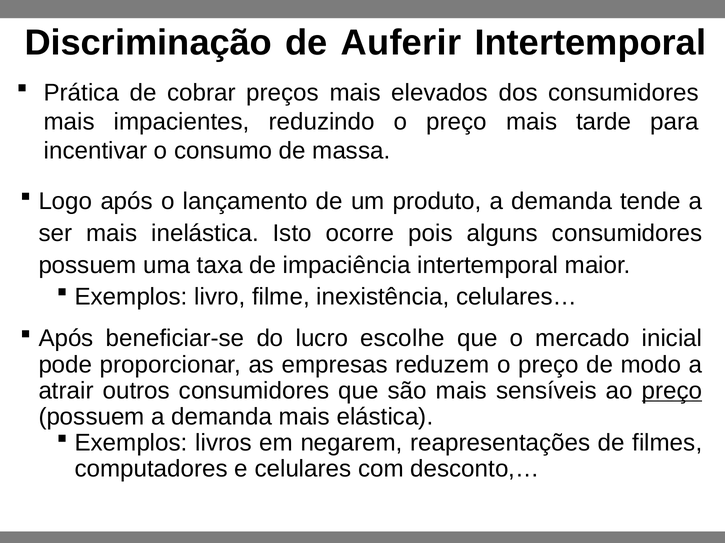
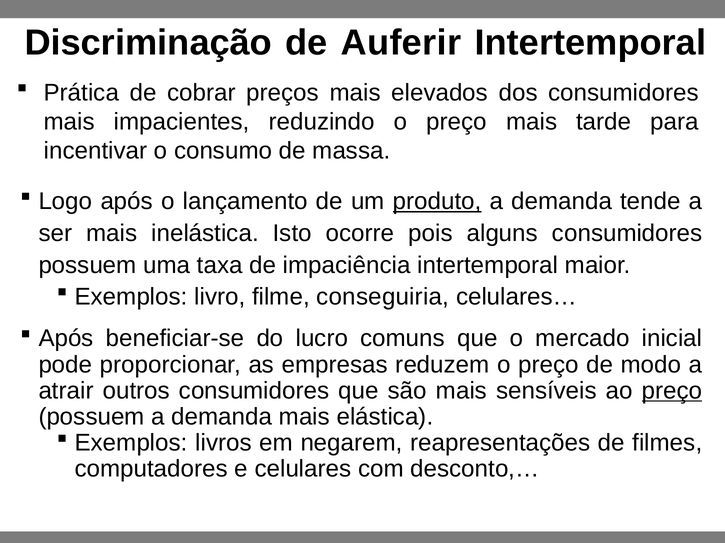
produto underline: none -> present (437, 202)
inexistência: inexistência -> conseguiria (383, 297)
escolhe: escolhe -> comuns (403, 339)
